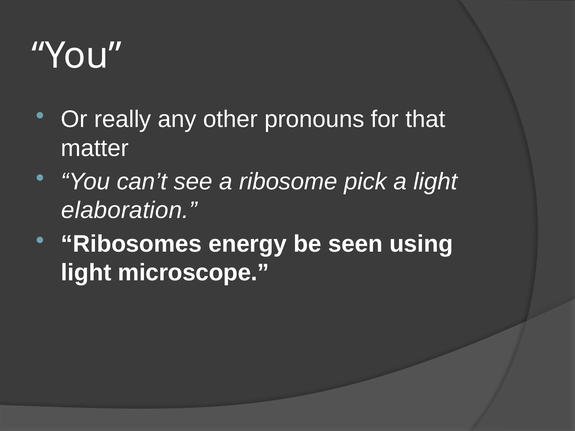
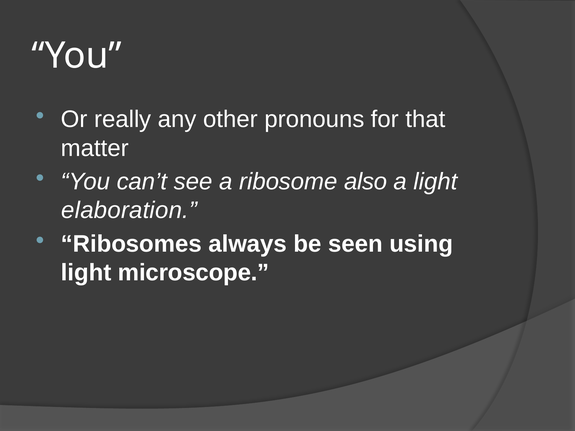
pick: pick -> also (366, 182)
energy: energy -> always (248, 244)
